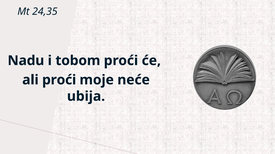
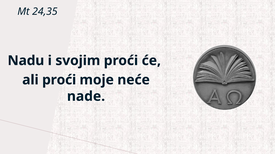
tobom: tobom -> svojim (78, 61)
ubija: ubija -> nade (86, 97)
